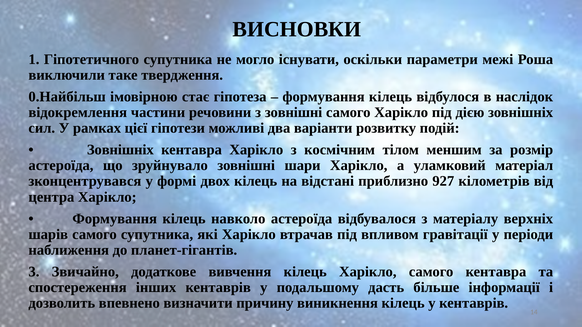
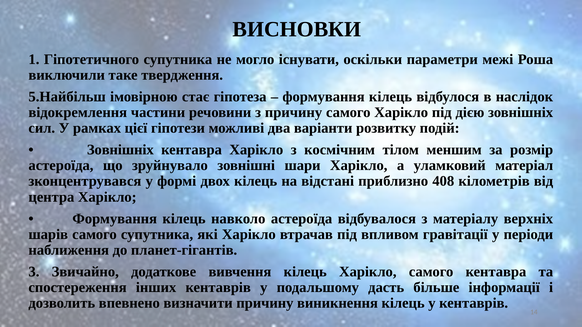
0.Найбільш: 0.Найбільш -> 5.Найбільш (67, 97)
з зовнішні: зовнішні -> причину (293, 113)
927: 927 -> 408 (443, 181)
